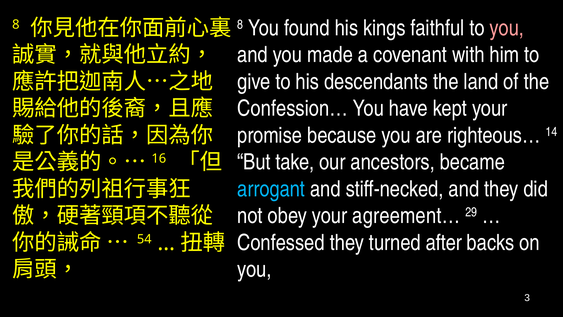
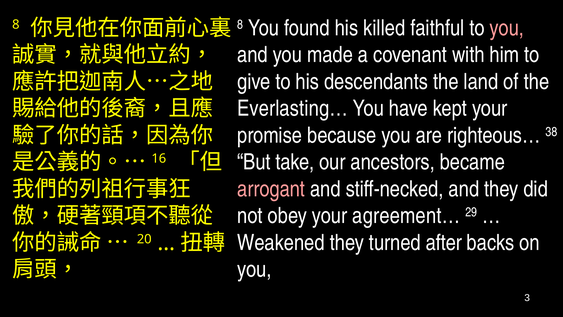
kings: kings -> killed (384, 28)
Confession…: Confession… -> Everlasting… (292, 108)
14: 14 -> 38 (552, 132)
arrogant colour: light blue -> pink (271, 189)
Confessed: Confessed -> Weakened (281, 242)
54: 54 -> 20 (144, 239)
